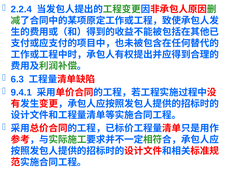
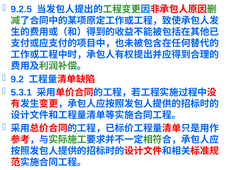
2.2.4: 2.2.4 -> 9.2.5 (21, 9)
6.3: 6.3 -> 9.2 (17, 79)
9.4.1: 9.4.1 -> 5.3.1 (21, 93)
